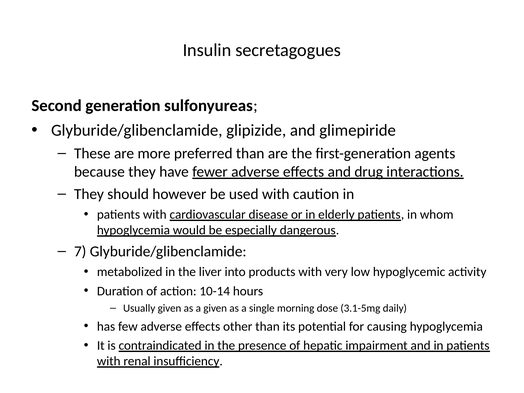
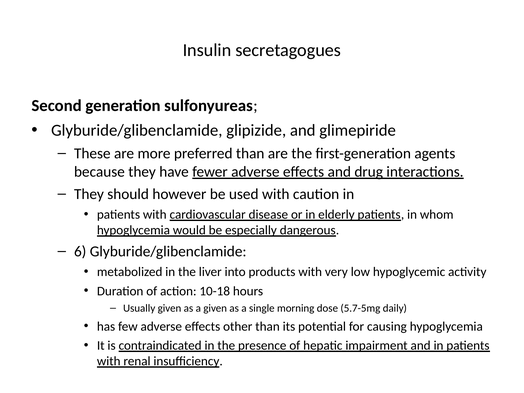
7: 7 -> 6 (80, 252)
10-14: 10-14 -> 10-18 (215, 291)
3.1-5mg: 3.1-5mg -> 5.7-5mg (360, 308)
